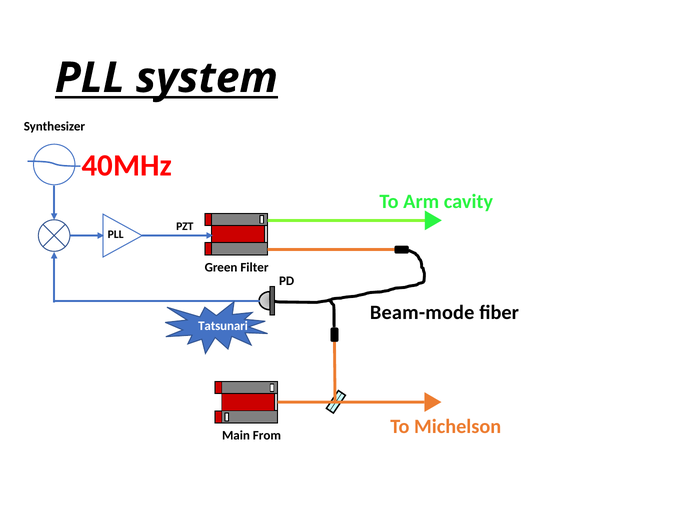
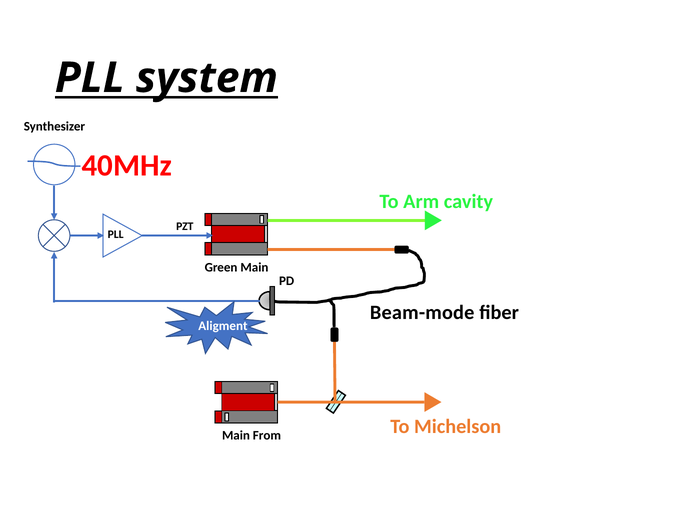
Green Filter: Filter -> Main (254, 267)
Tatsunari: Tatsunari -> Aligment (223, 326)
